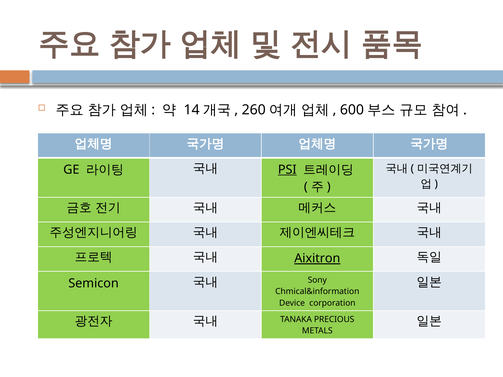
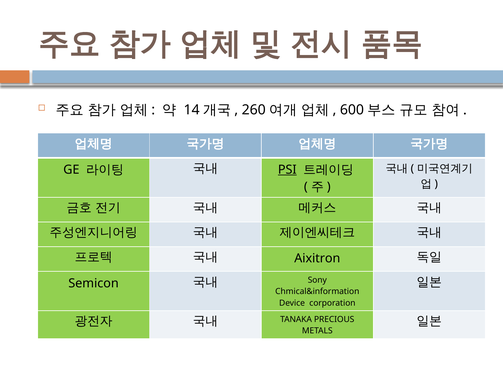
Aixitron underline: present -> none (317, 259)
